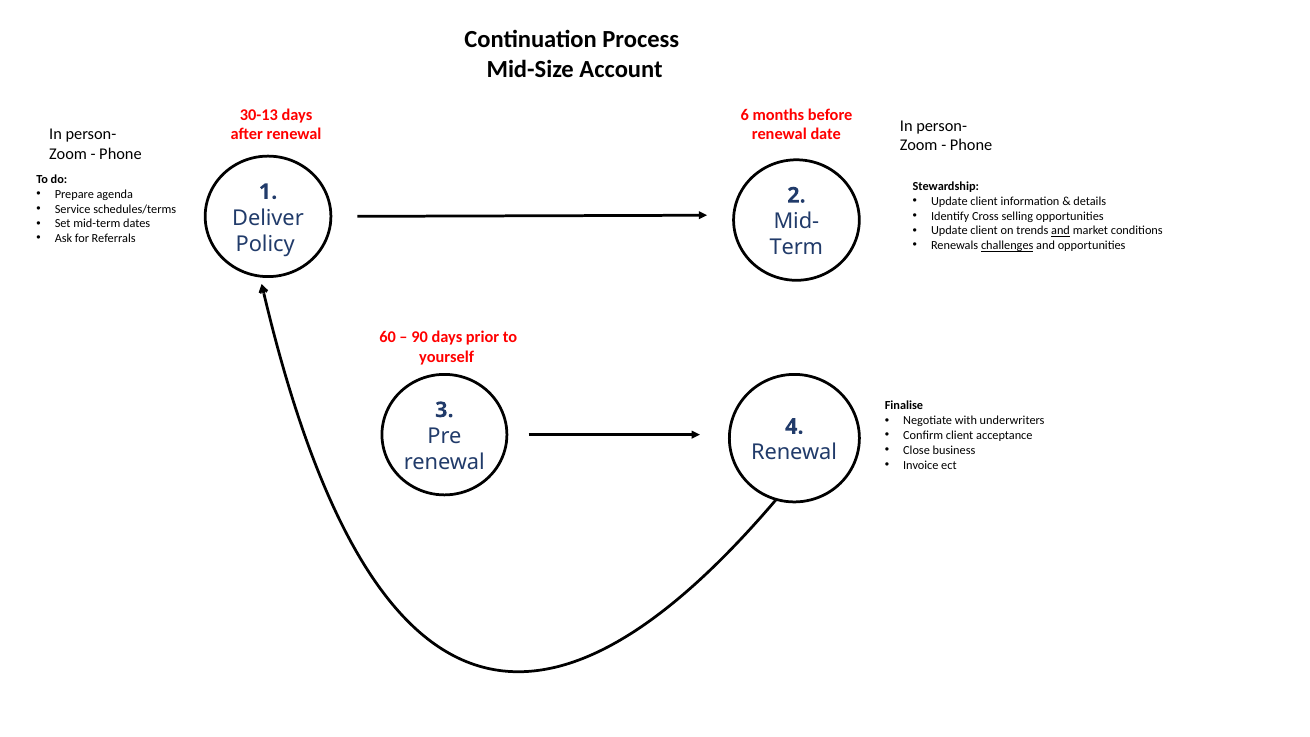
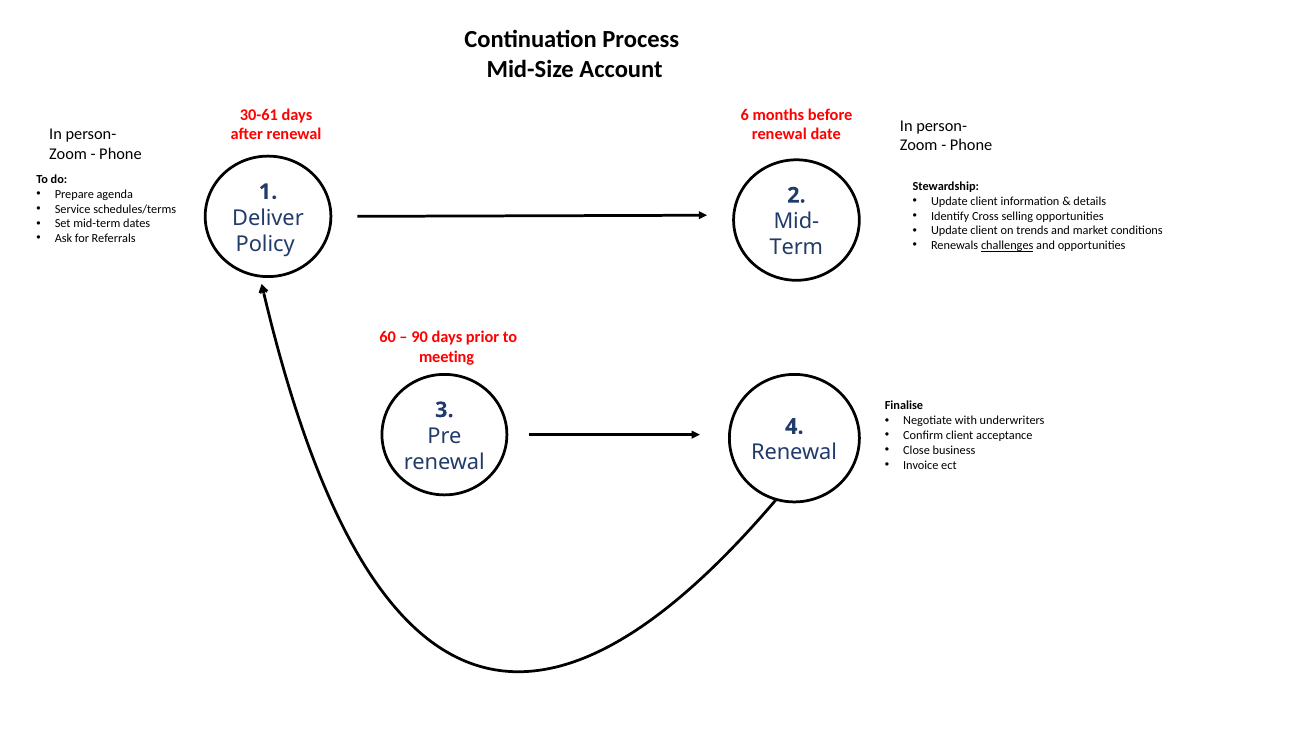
30-13: 30-13 -> 30-61 (259, 115)
and underline: present -> none (1061, 231)
yourself: yourself -> meeting (447, 357)
